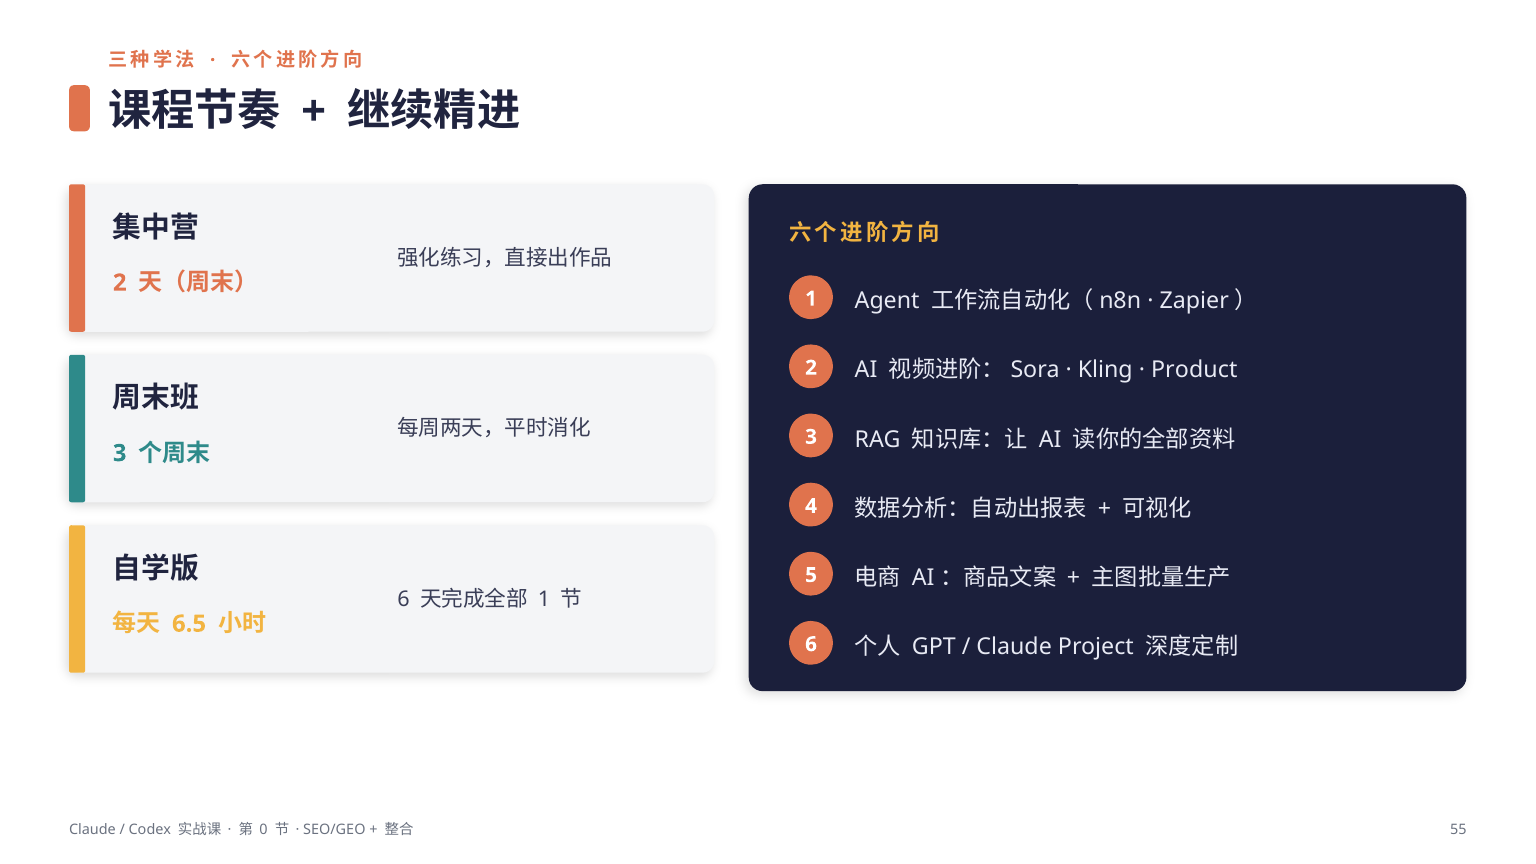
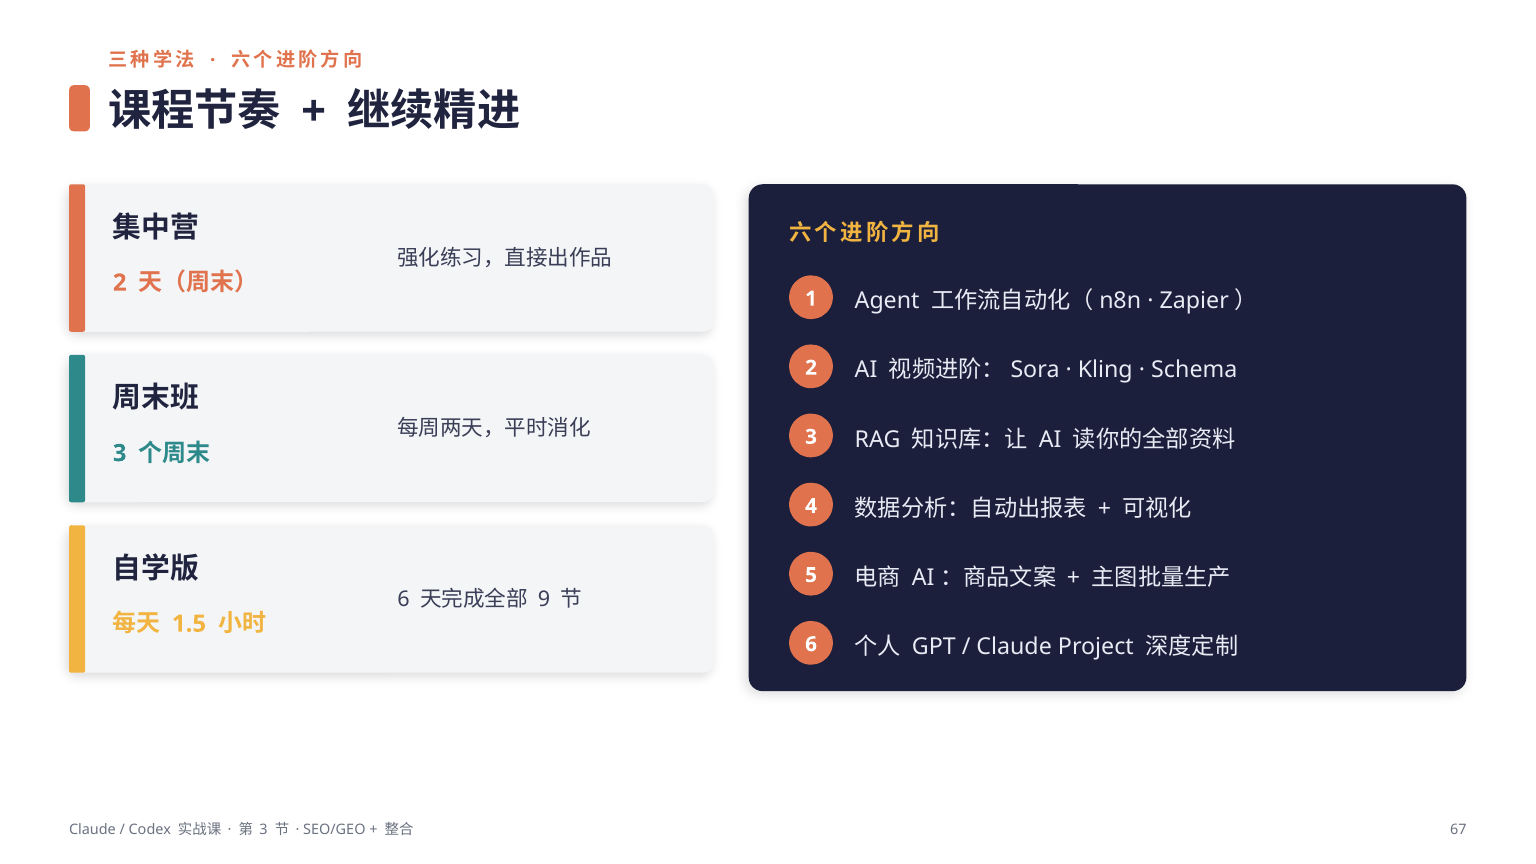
Product: Product -> Schema (1194, 370)
1: 1 -> 9 (544, 599)
6.5: 6.5 -> 1.5 (189, 624)
0: 0 -> 3 (264, 829)
55: 55 -> 67 (1458, 829)
